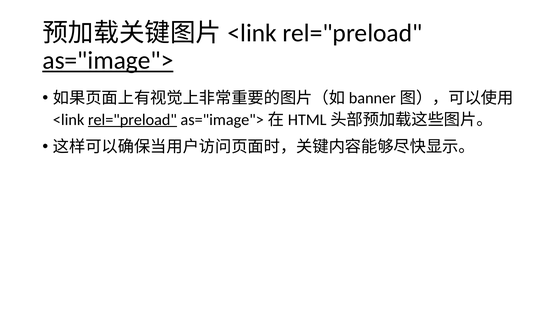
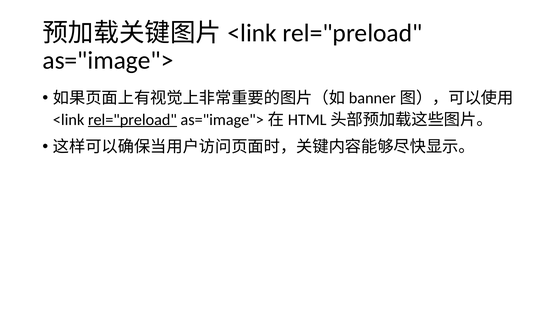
as="image"> underline: present -> none (108, 61)
